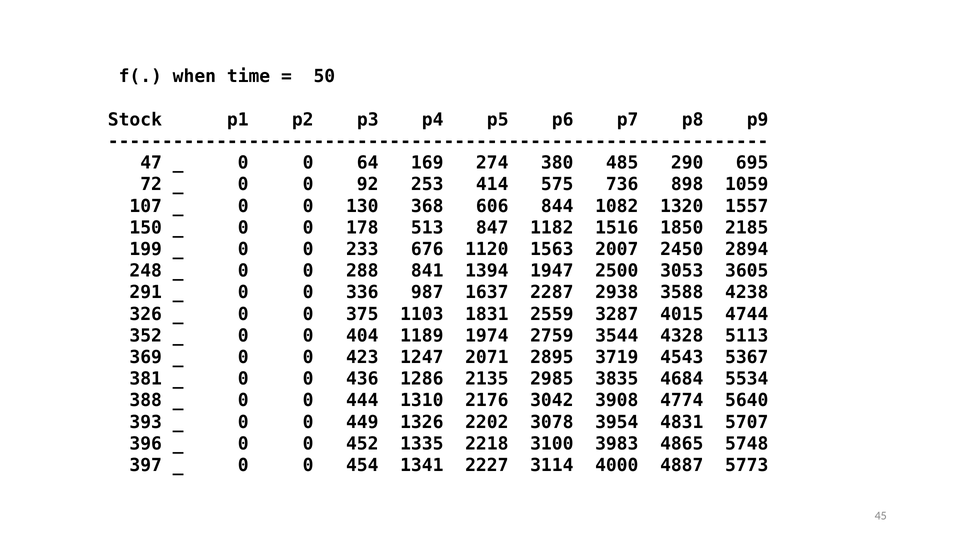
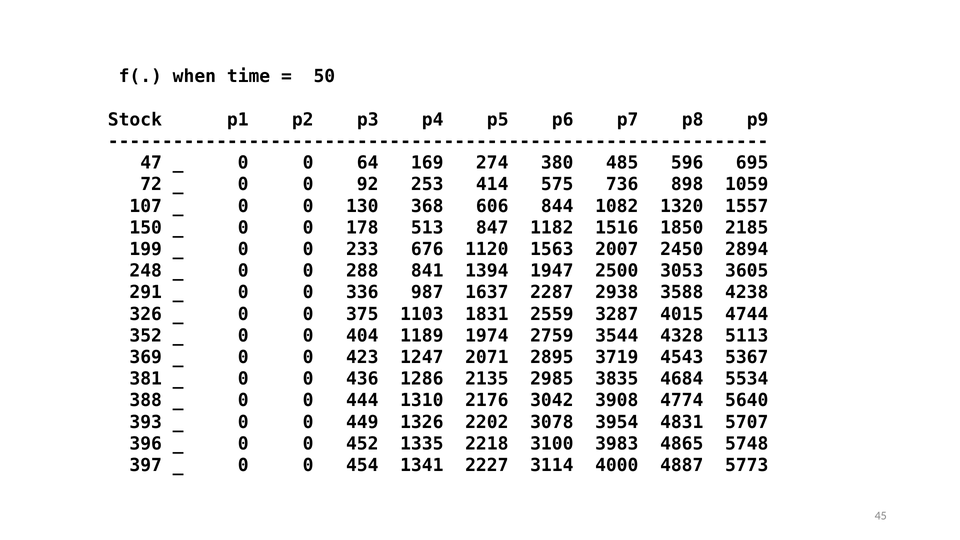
290: 290 -> 596 (687, 163)
